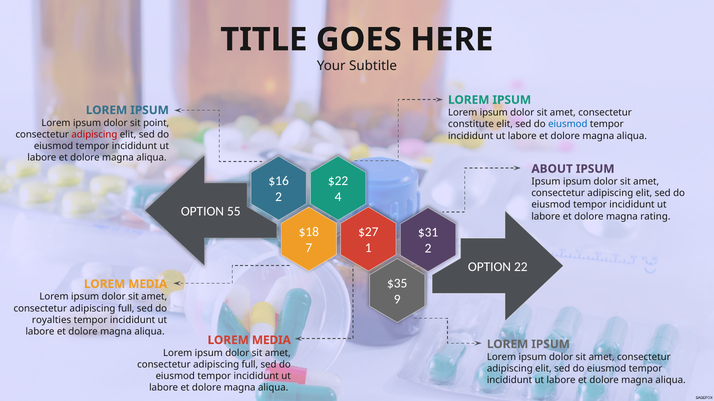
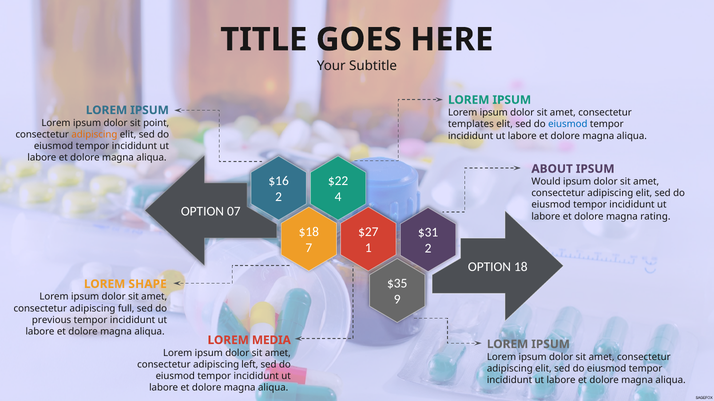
constitute: constitute -> templates (471, 124)
adipiscing colour: red -> orange (94, 135)
Ipsum: Ipsum -> Would (546, 182)
55: 55 -> 07 (234, 212)
22: 22 -> 18 (521, 267)
MEDIA: MEDIA -> SHAPE (148, 284)
royalties: royalties -> previous (52, 320)
full: full -> left (250, 365)
